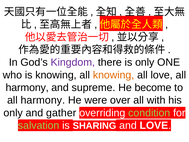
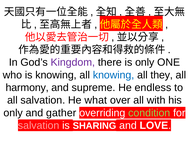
knowing colour: orange -> blue (114, 75)
all love: love -> they (162, 75)
become: become -> endless (153, 87)
harmony: harmony -> salvation (43, 100)
were: were -> what (96, 100)
salvation colour: light green -> pink (39, 125)
